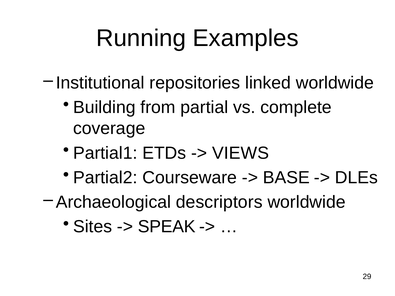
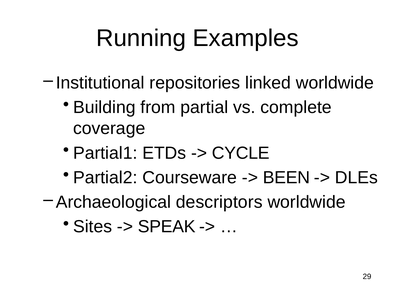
VIEWS: VIEWS -> CYCLE (241, 153)
BASE: BASE -> BEEN (286, 178)
